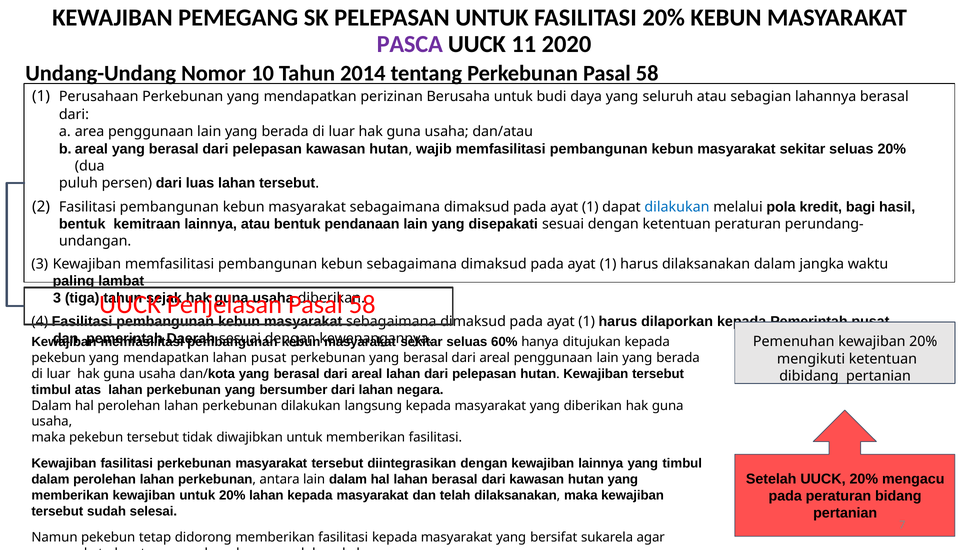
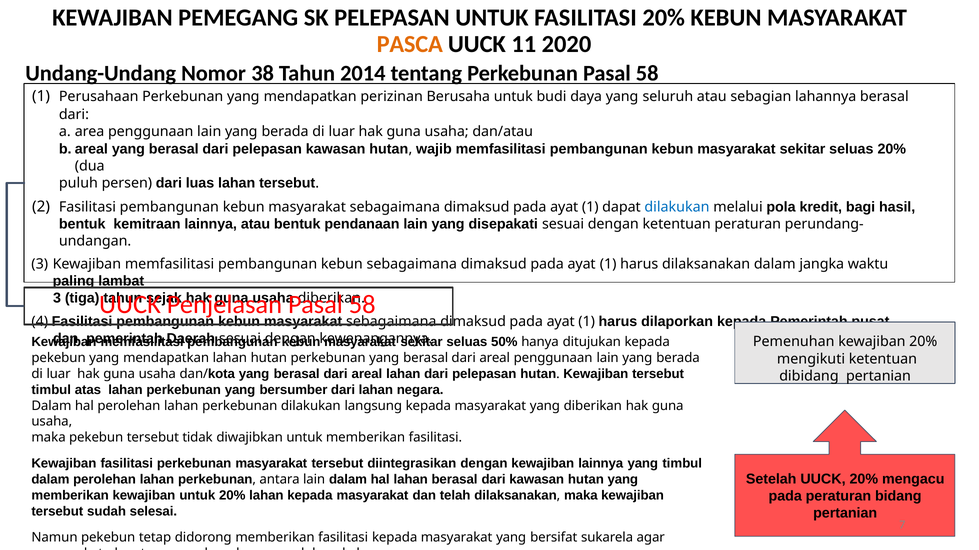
PASCA colour: purple -> orange (410, 44)
10: 10 -> 38 (263, 73)
60%: 60% -> 50% (504, 342)
lahan pusat: pusat -> hutan (269, 358)
